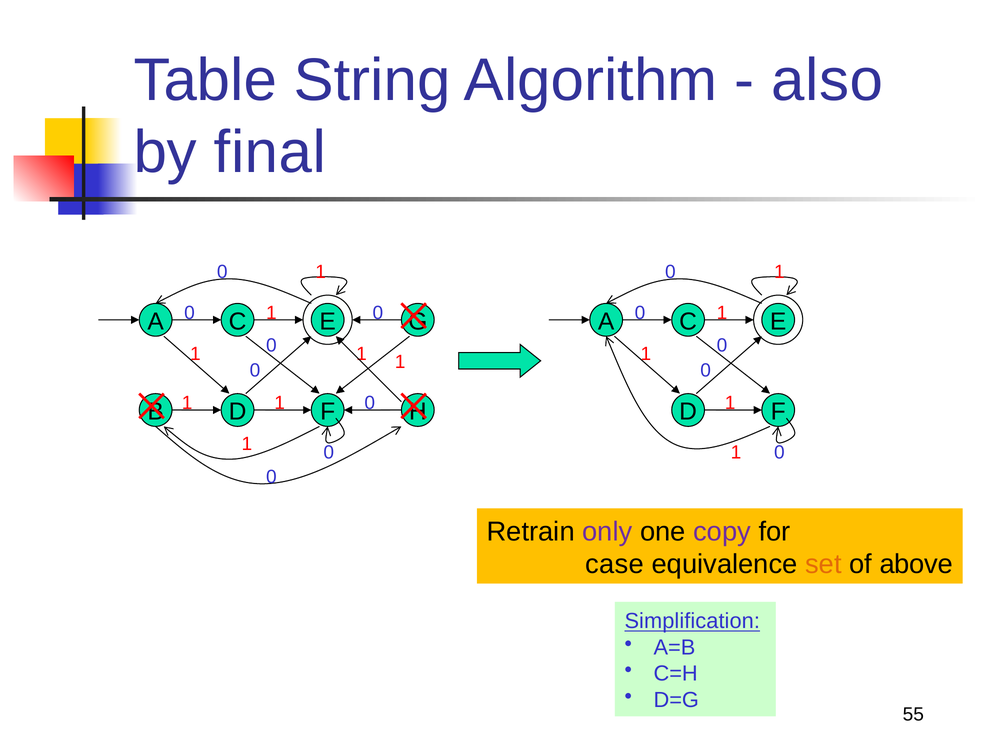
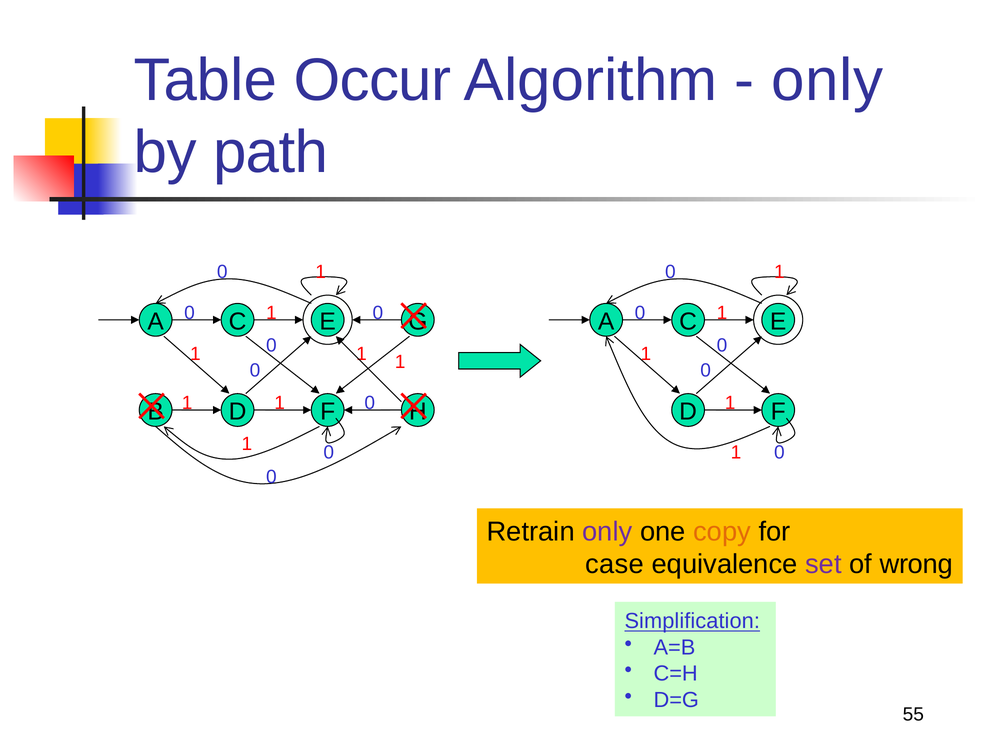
String: String -> Occur (372, 80)
also: also -> only (827, 80)
final: final -> path (271, 152)
copy colour: purple -> orange (722, 531)
set colour: orange -> purple (823, 564)
above: above -> wrong (916, 564)
